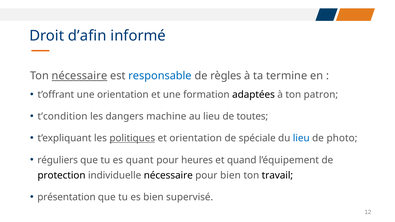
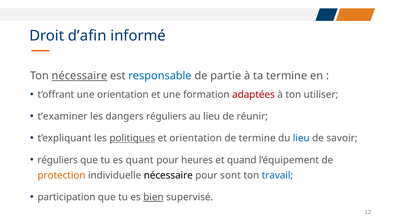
règles: règles -> partie (226, 76)
adaptées colour: black -> red (253, 95)
patron: patron -> utiliser (321, 95)
t’condition: t’condition -> t’examiner (62, 117)
dangers machine: machine -> réguliers (166, 117)
toutes: toutes -> réunir (252, 117)
de spéciale: spéciale -> termine (257, 138)
photo: photo -> savoir (342, 138)
protection colour: black -> orange (61, 176)
pour bien: bien -> sont (230, 176)
travail colour: black -> blue (277, 176)
présentation: présentation -> participation (66, 197)
bien underline: none -> present (153, 197)
